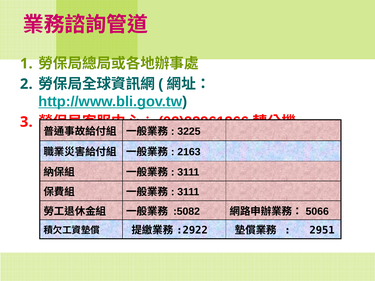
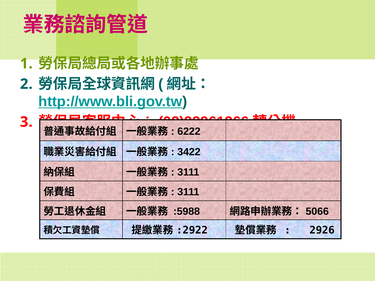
3225: 3225 -> 6222 (189, 132)
2163: 2163 -> 3422 (189, 152)
:5082: :5082 -> :5988 (187, 212)
2951: 2951 -> 2926 (322, 231)
